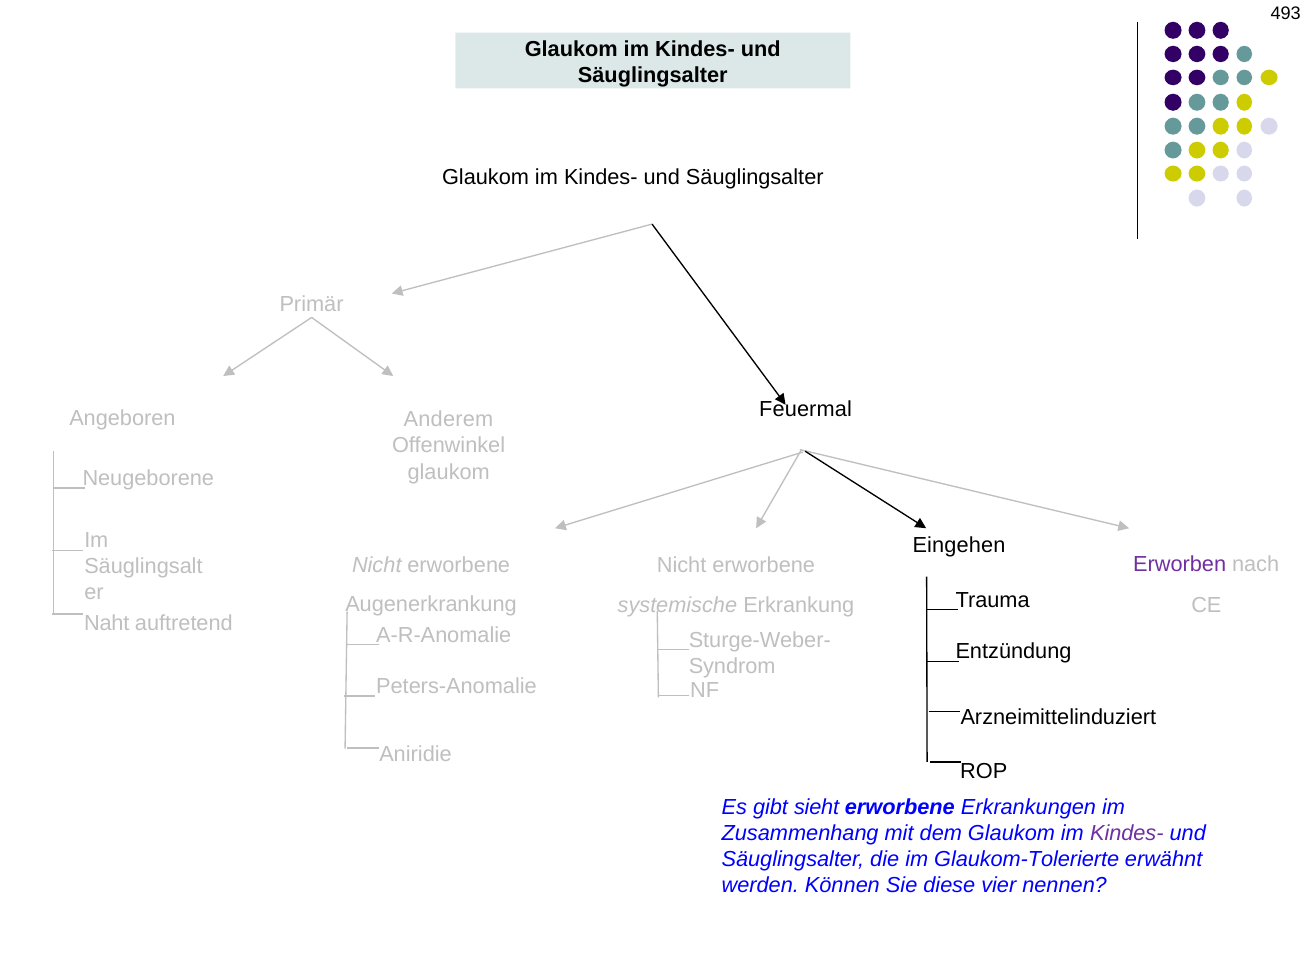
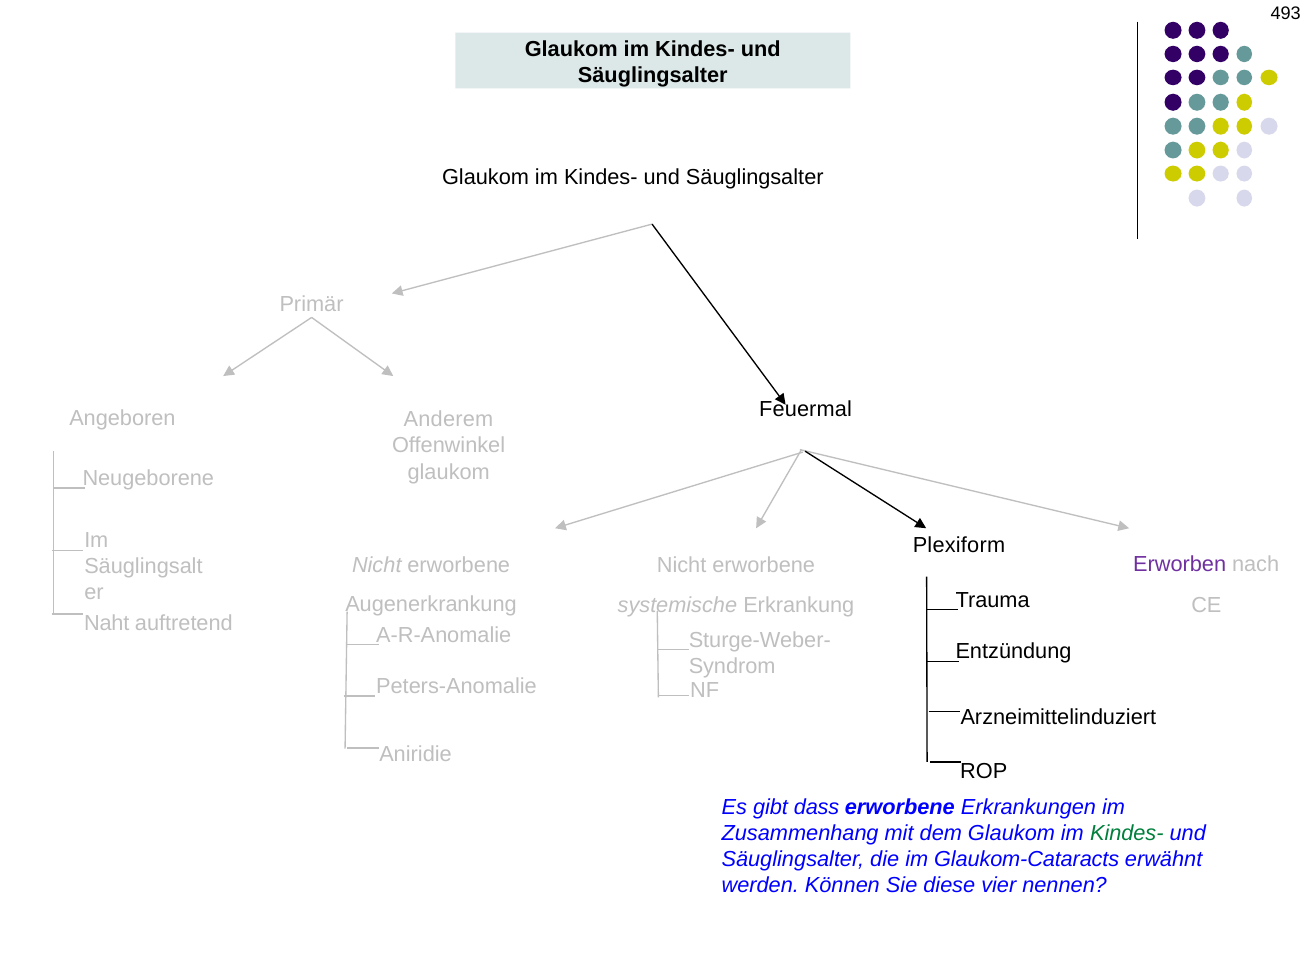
Eingehen: Eingehen -> Plexiform (959, 545)
sieht: sieht -> dass (817, 808)
Kindes- colour: purple -> green (1127, 834)
Glaukom-Tolerierte: Glaukom-Tolerierte -> Glaukom-Cataracts (1027, 860)
